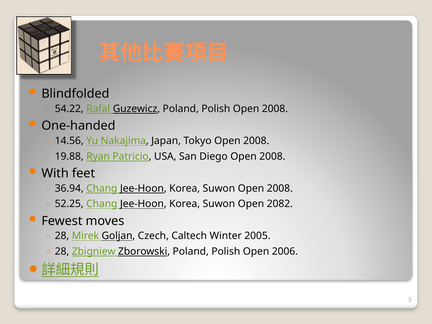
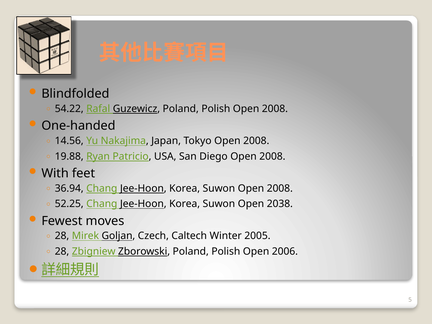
2082: 2082 -> 2038 (280, 204)
